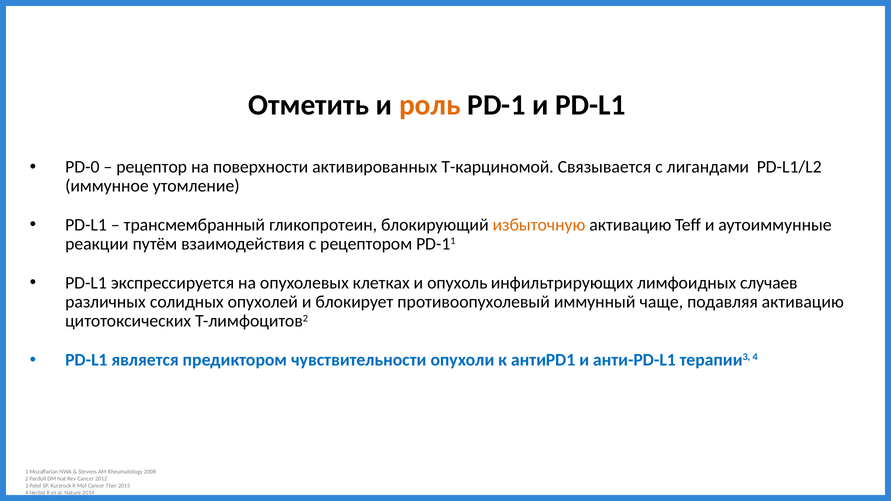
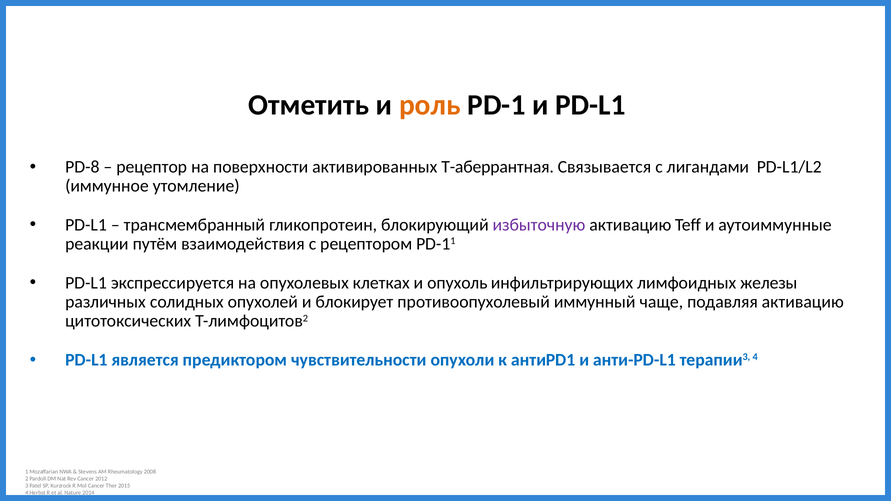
PD-0: PD-0 -> PD-8 (82, 167)
Т-карциномой: Т-карциномой -> Т-аберрантная (498, 167)
избыточную colour: orange -> purple (539, 225)
случаев: случаев -> железы (769, 283)
